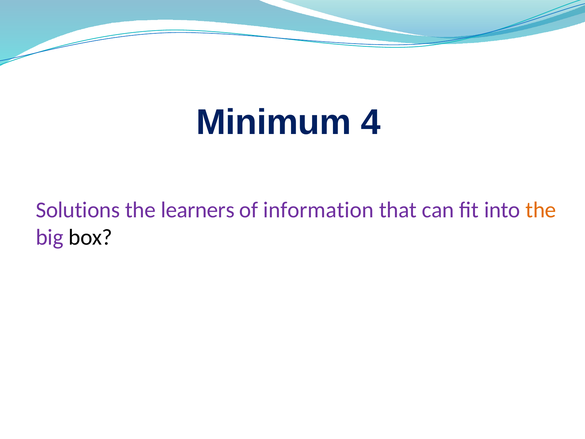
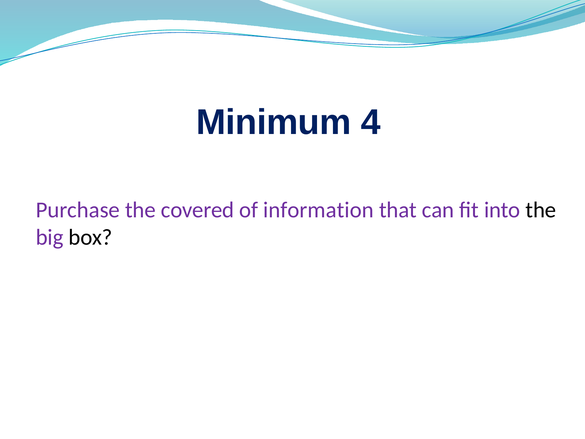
Solutions: Solutions -> Purchase (78, 210)
learners: learners -> covered (198, 210)
the colour: orange -> black (541, 210)
